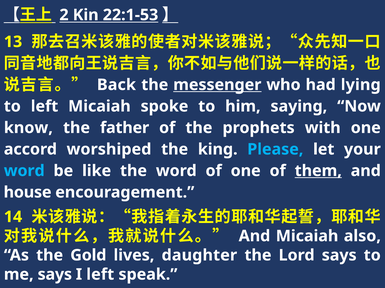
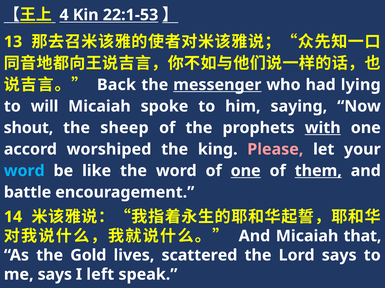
2: 2 -> 4 (64, 15)
to left: left -> will (45, 107)
know: know -> shout (28, 128)
father: father -> sheep (124, 128)
with underline: none -> present (323, 128)
Please colour: light blue -> pink (275, 150)
one underline: none -> present (246, 171)
house: house -> battle (28, 193)
also: also -> that (362, 237)
daughter: daughter -> scattered (199, 256)
